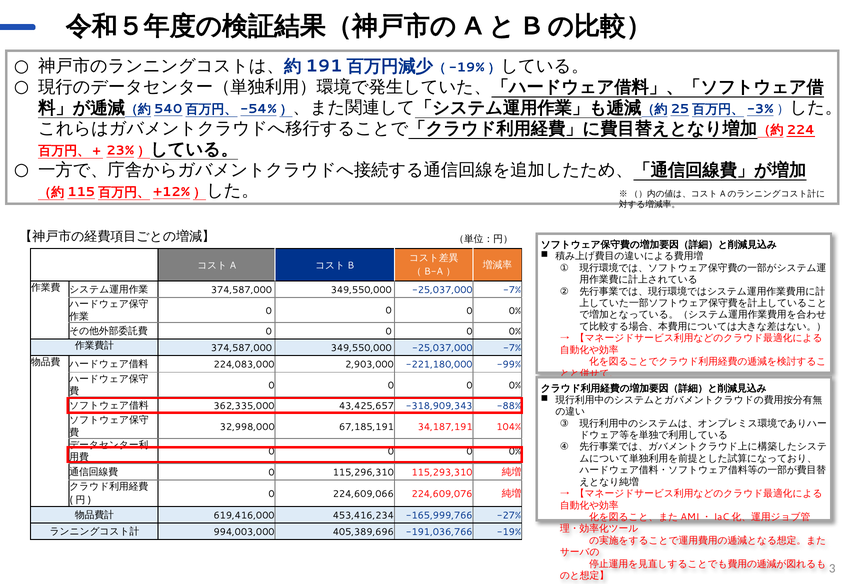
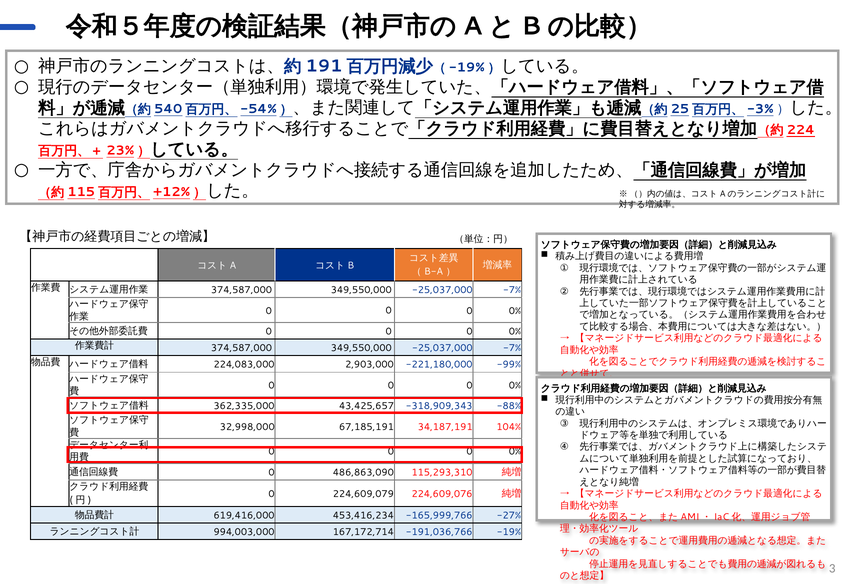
115,296,310: 115,296,310 -> 486,863,090 (363, 473)
224,609,066: 224,609,066 -> 224,609,079 (363, 494)
405,389,696: 405,389,696 -> 167,172,714 (363, 532)
